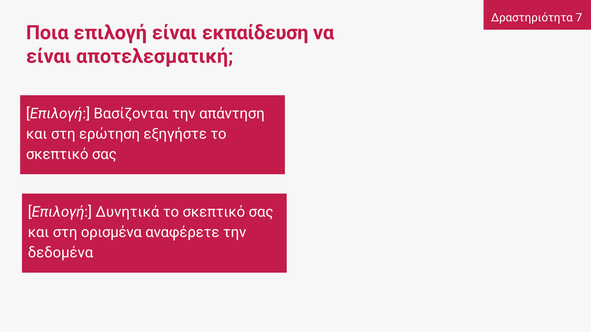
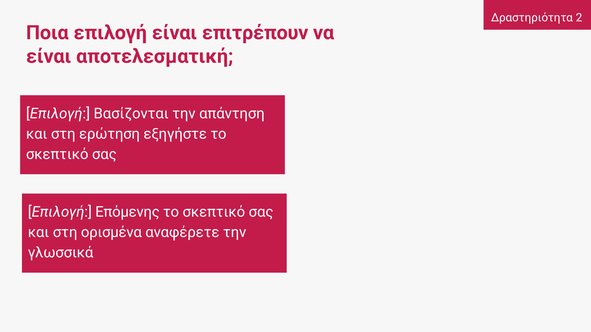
7: 7 -> 2 (579, 18)
εκπαίδευση: εκπαίδευση -> επιτρέπουν (255, 33)
Δυνητικά: Δυνητικά -> Επόμενης (128, 212)
δεδομένα: δεδομένα -> γλωσσικά (61, 253)
